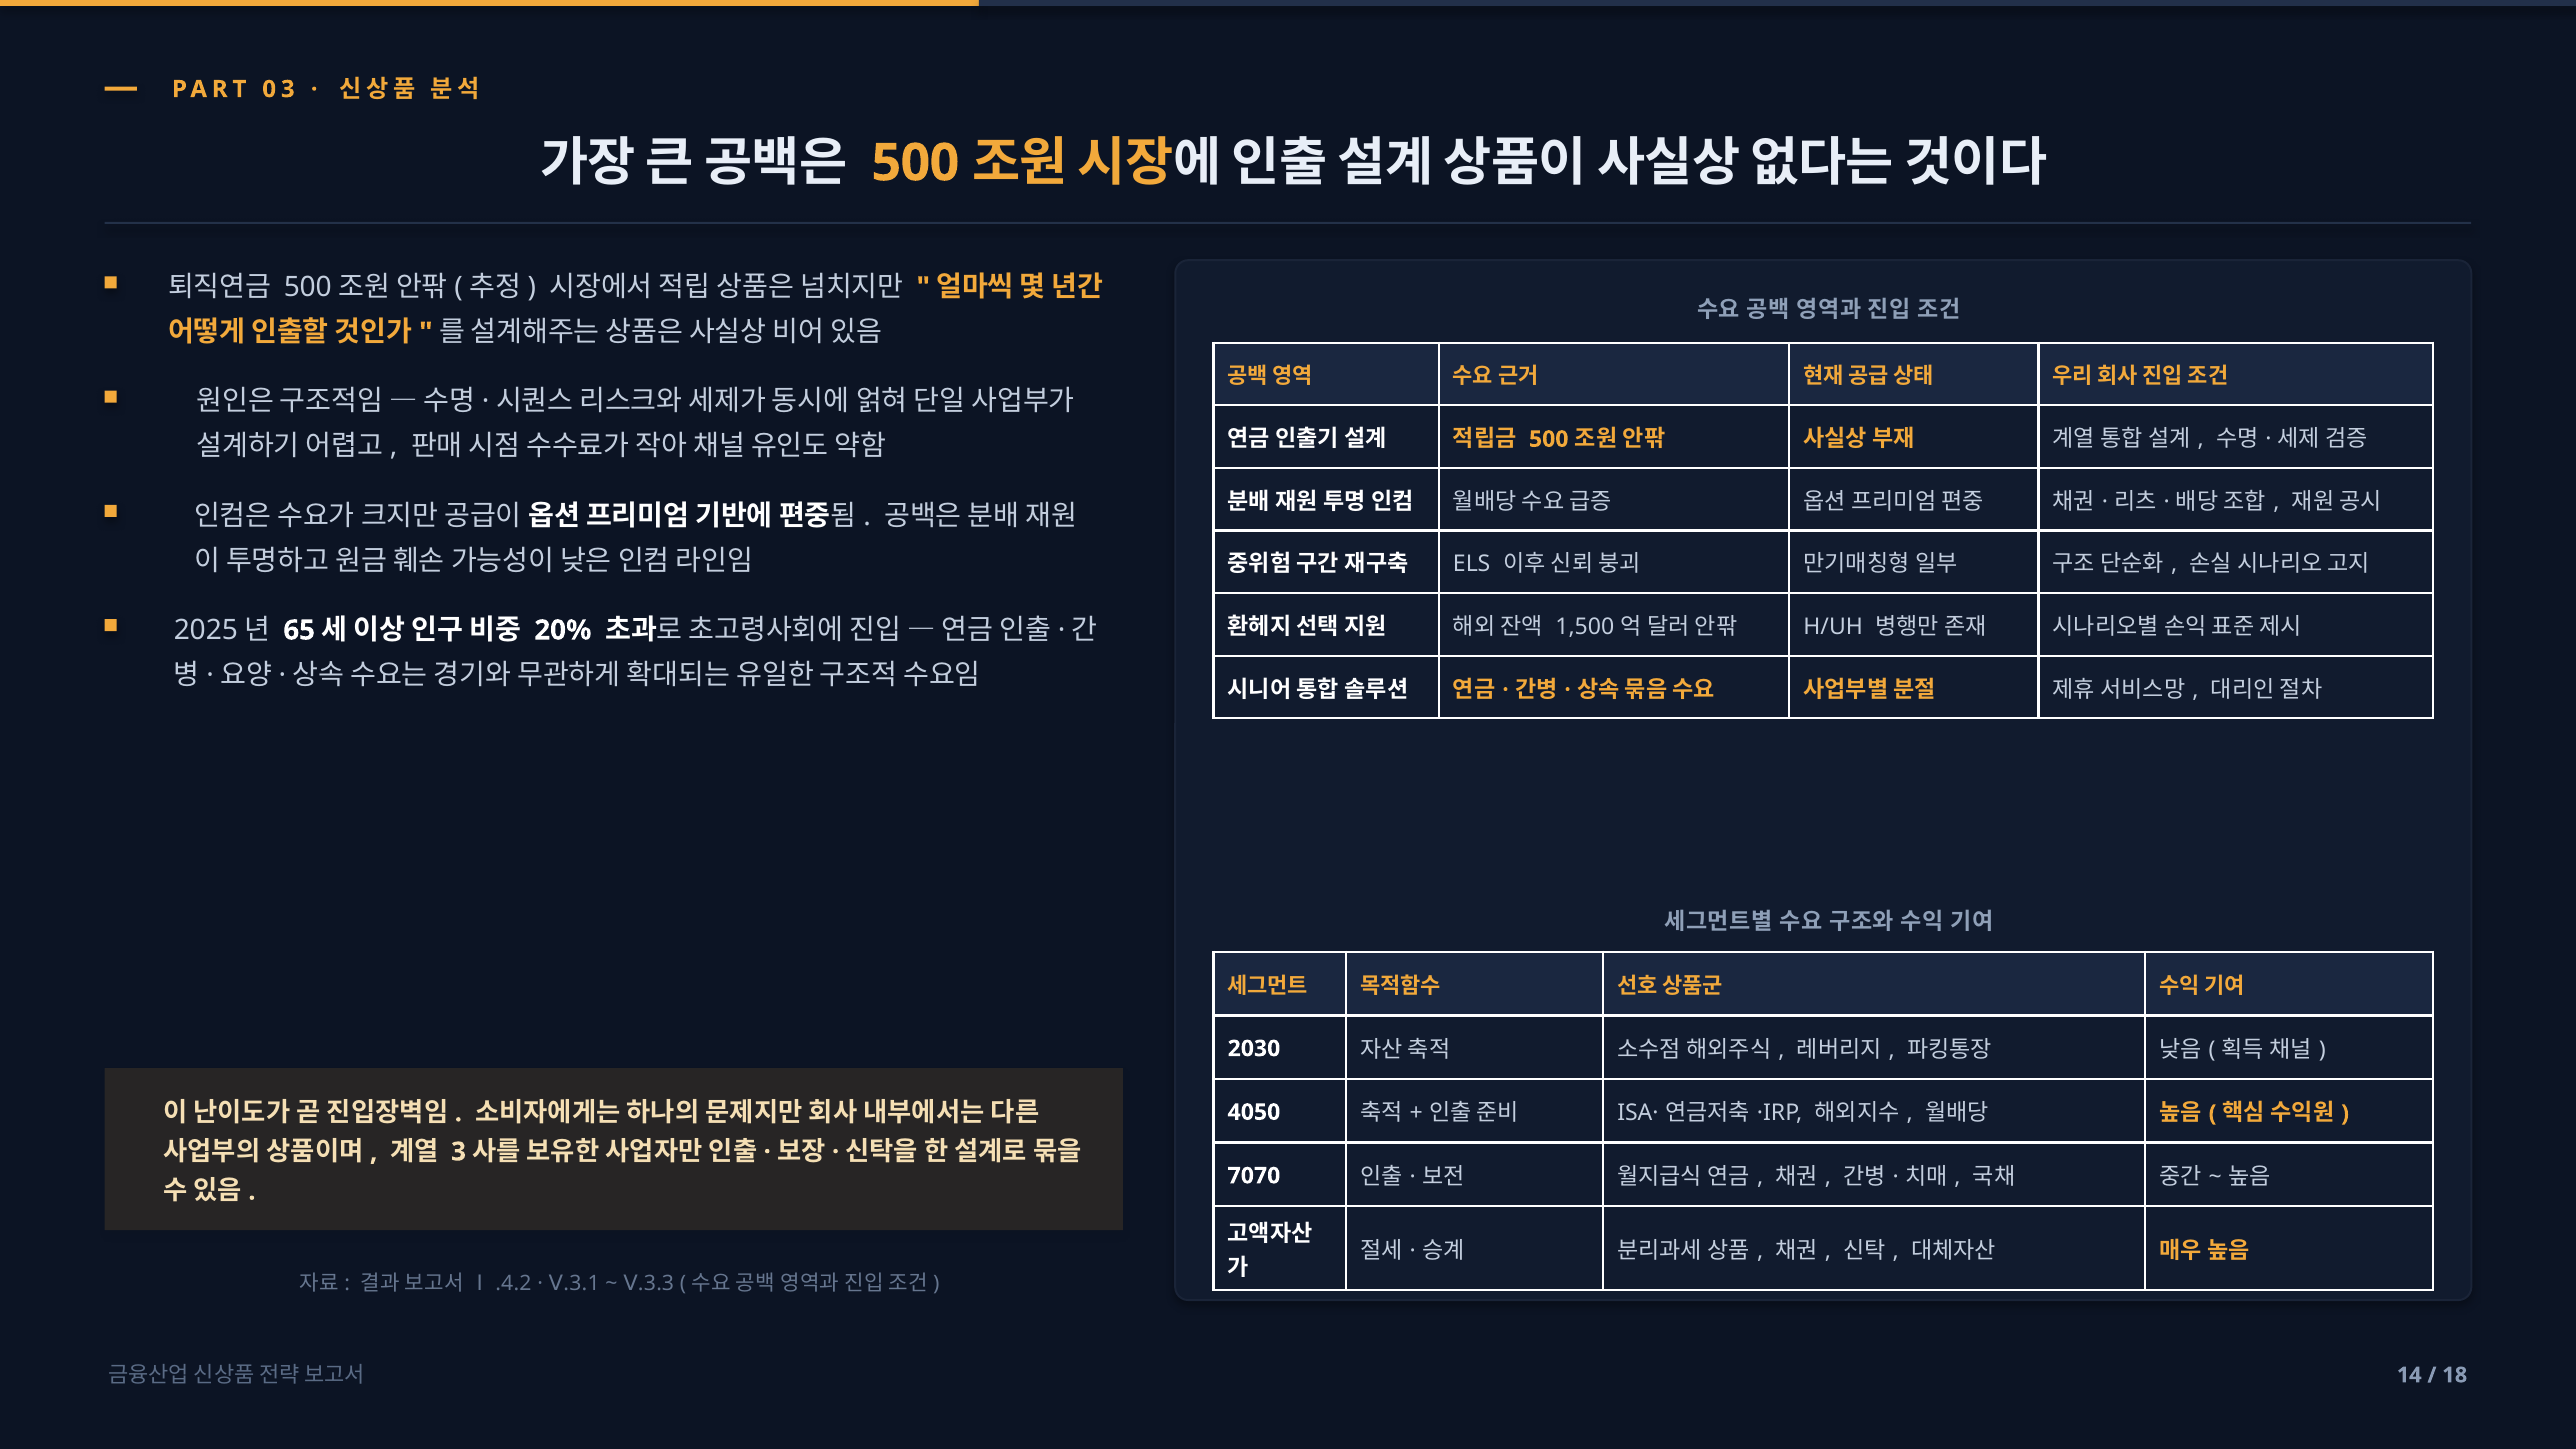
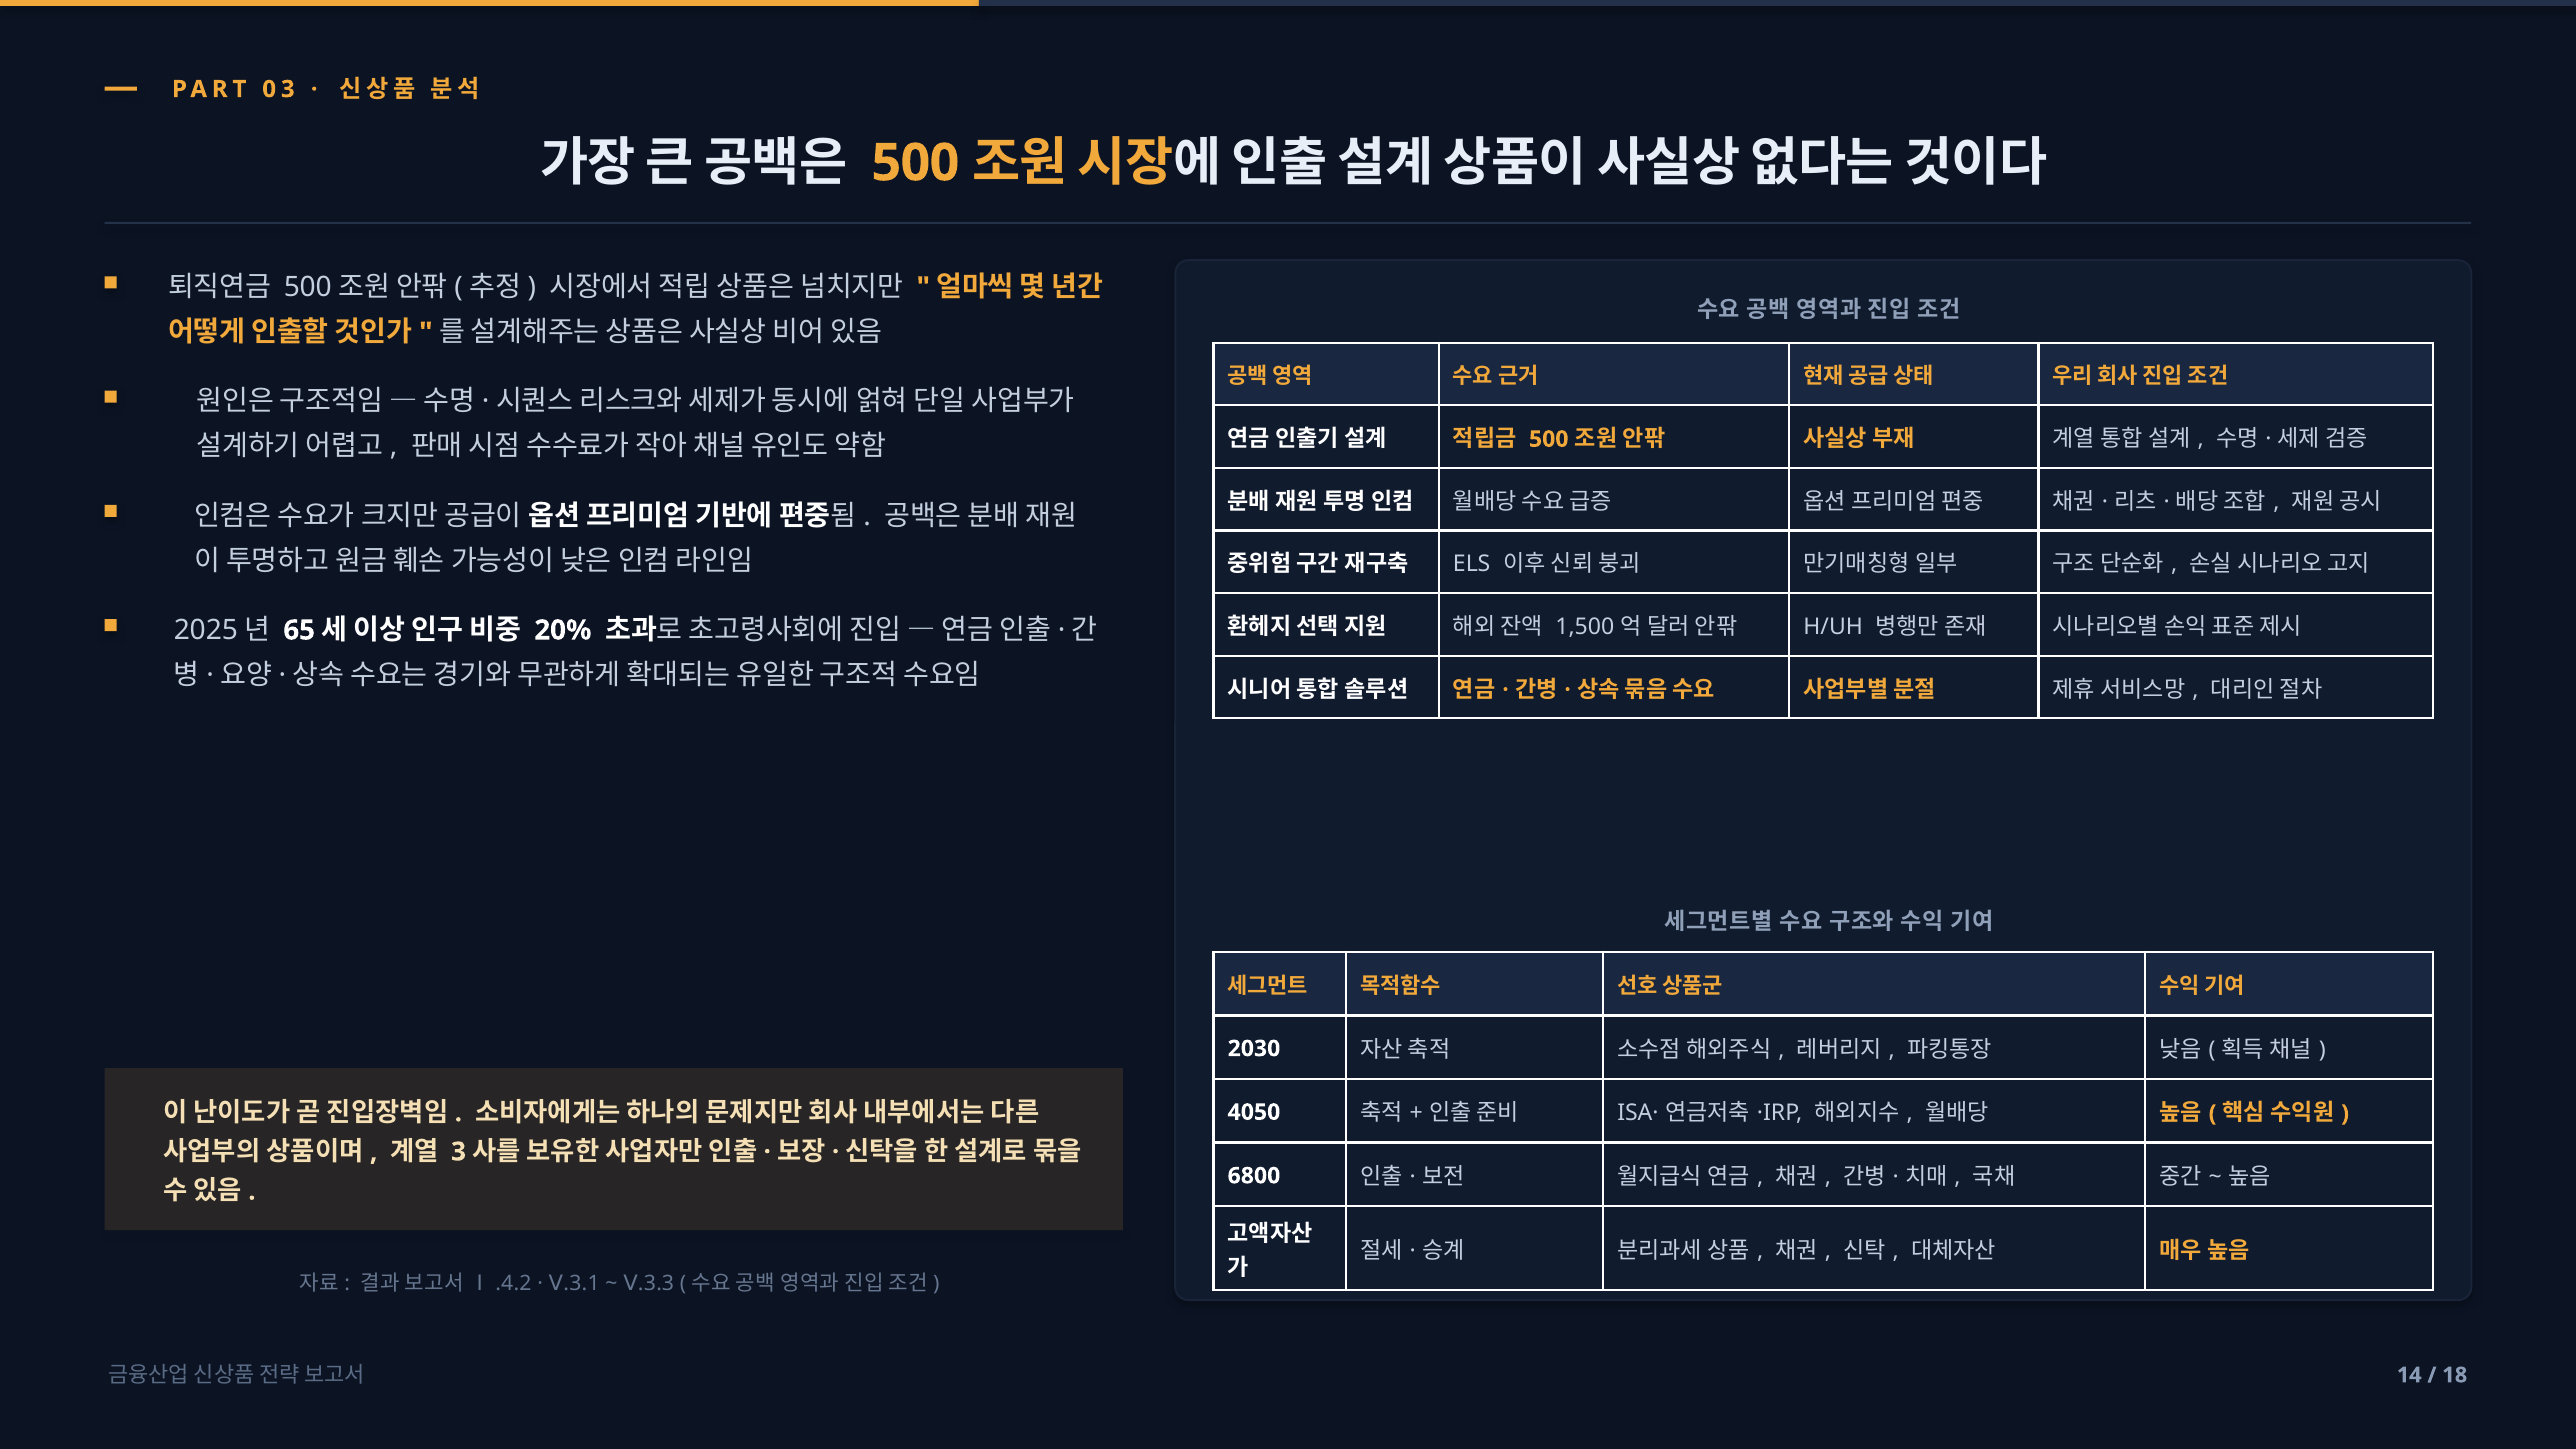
7070: 7070 -> 6800 (1254, 1176)
